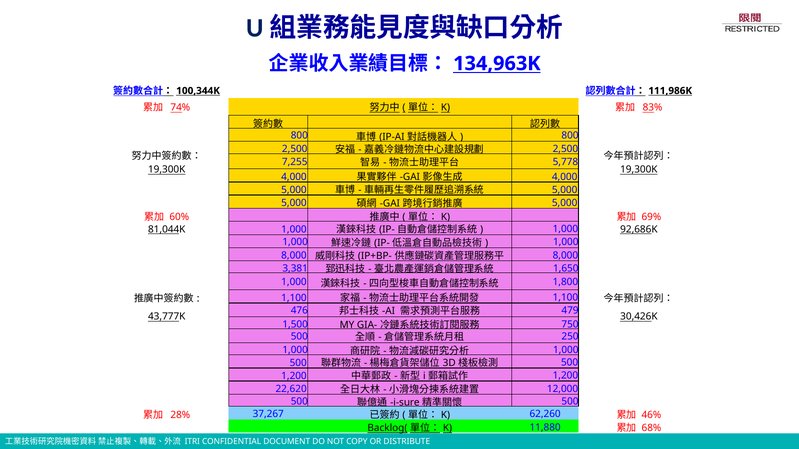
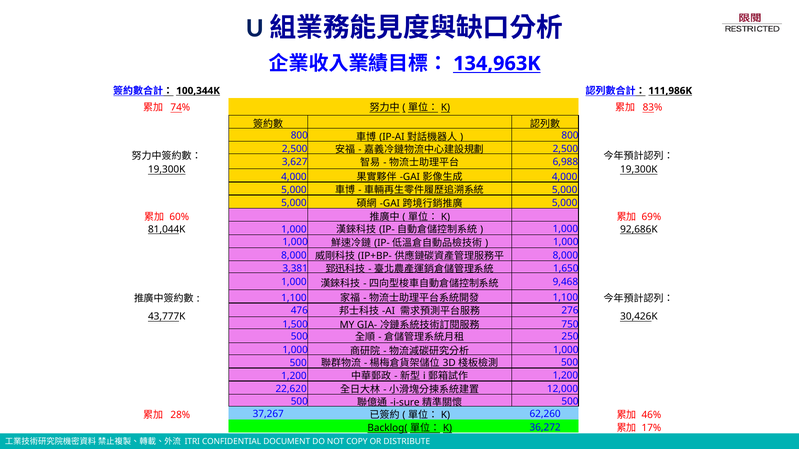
7,255: 7,255 -> 3,627 (295, 162)
5,778: 5,778 -> 6,988 (565, 162)
1,800: 1,800 -> 9,468 (565, 282)
479: 479 -> 276 (570, 311)
11,880: 11,880 -> 36,272 (545, 428)
68%: 68% -> 17% (651, 429)
